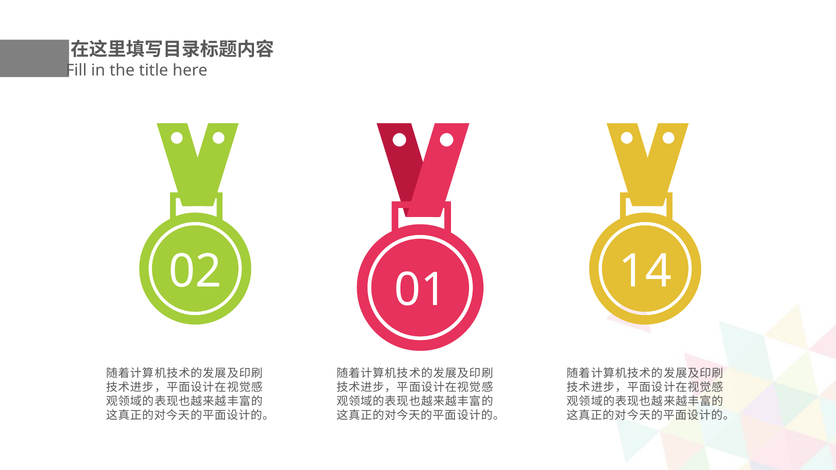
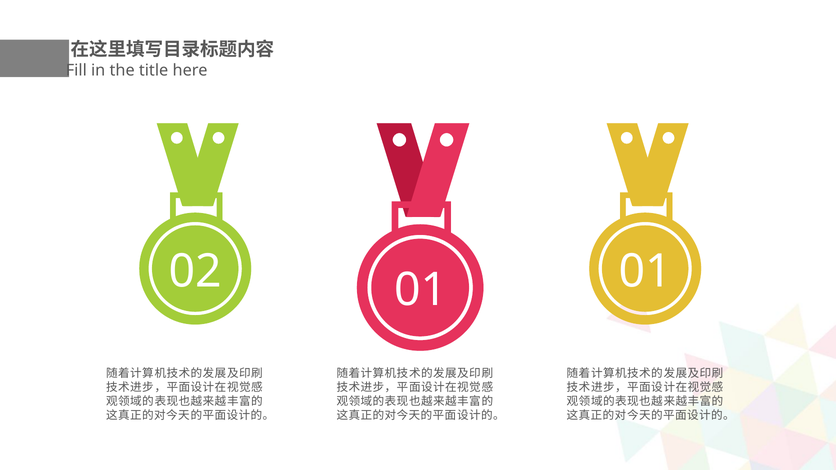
02 14: 14 -> 01 (645, 271)
